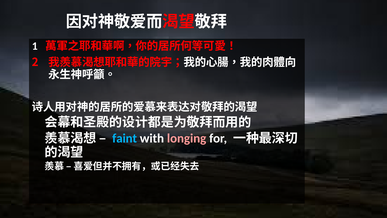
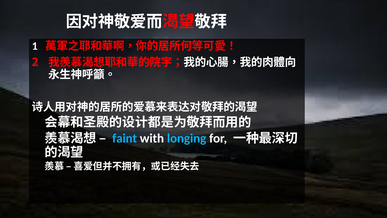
longing colour: pink -> light blue (187, 138)
